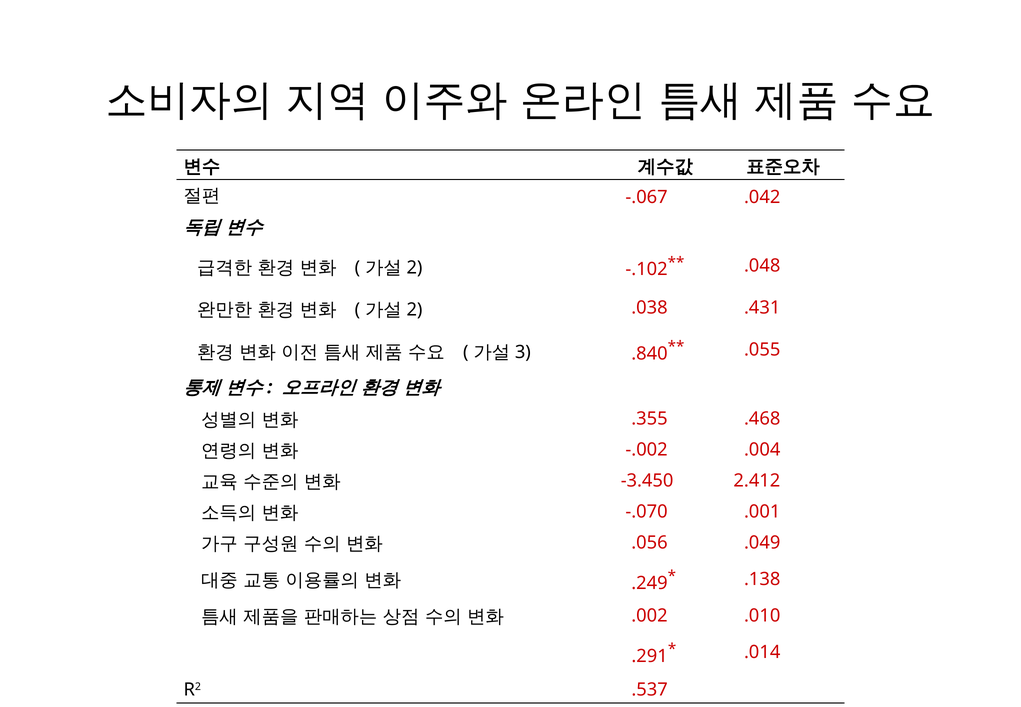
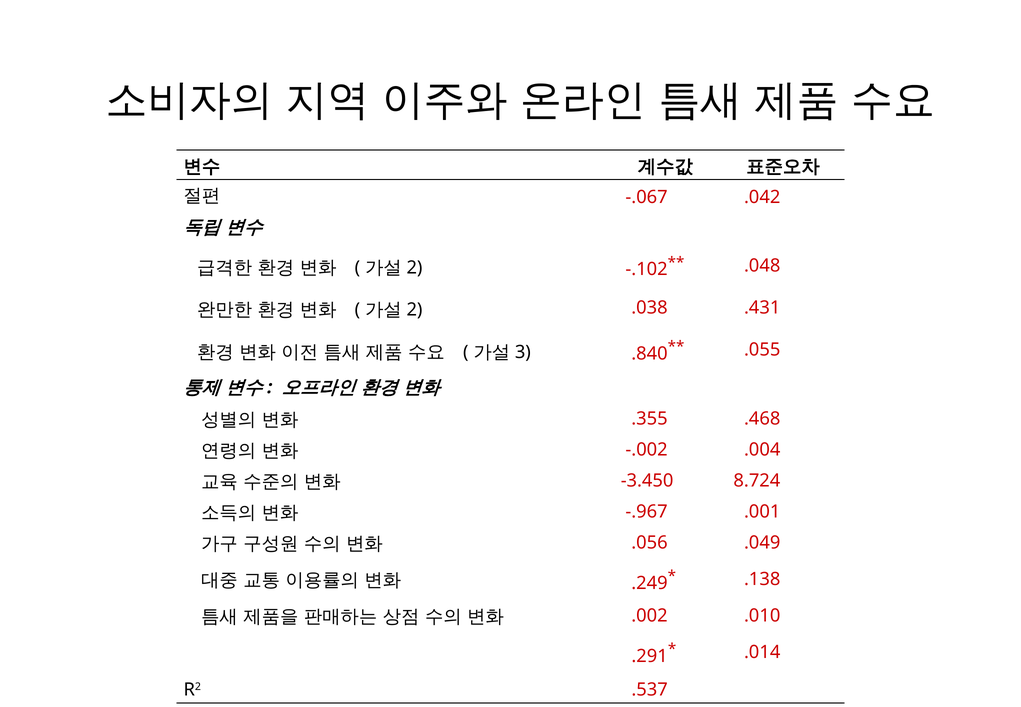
2.412: 2.412 -> 8.724 (757, 481)
-.070: -.070 -> -.967 (647, 512)
